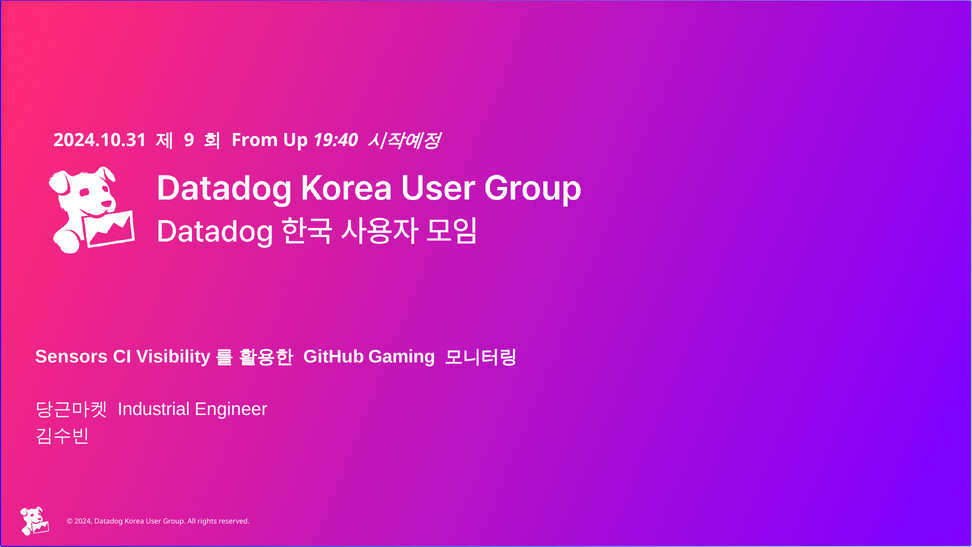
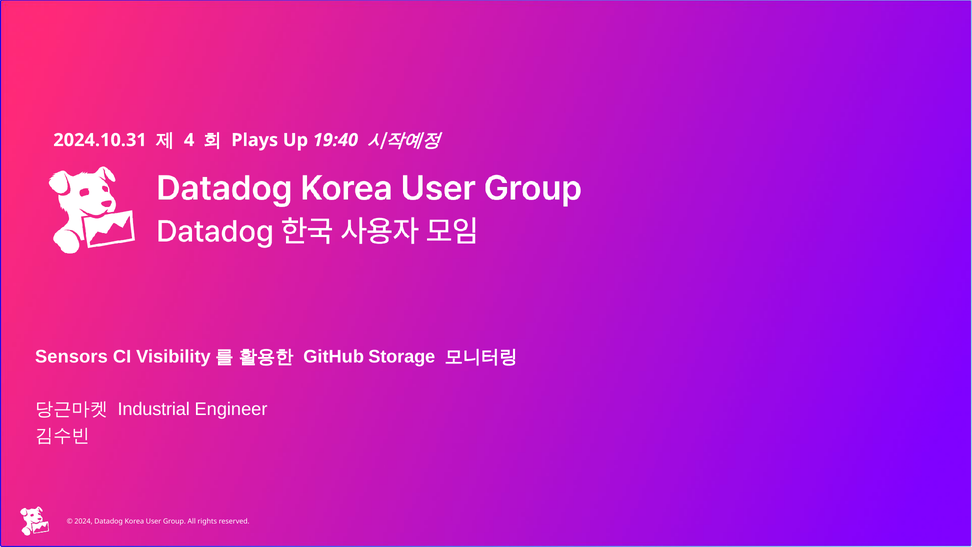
9: 9 -> 4 (189, 140)
From: From -> Plays (255, 140)
Gaming: Gaming -> Storage (402, 357)
